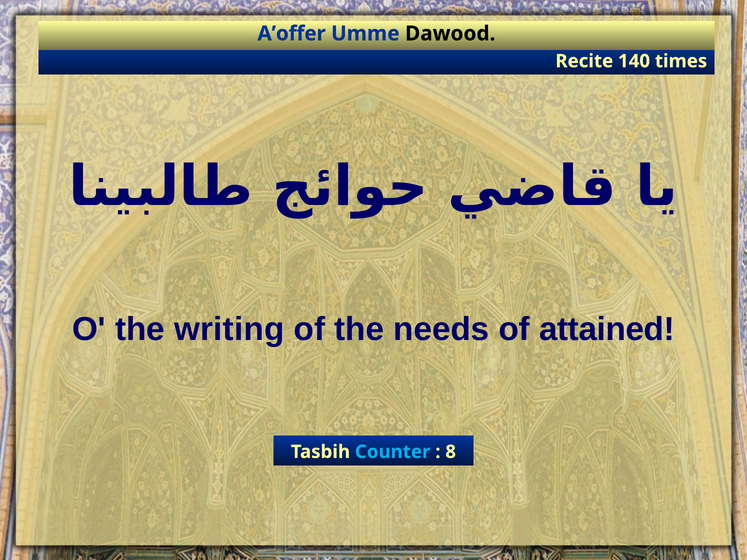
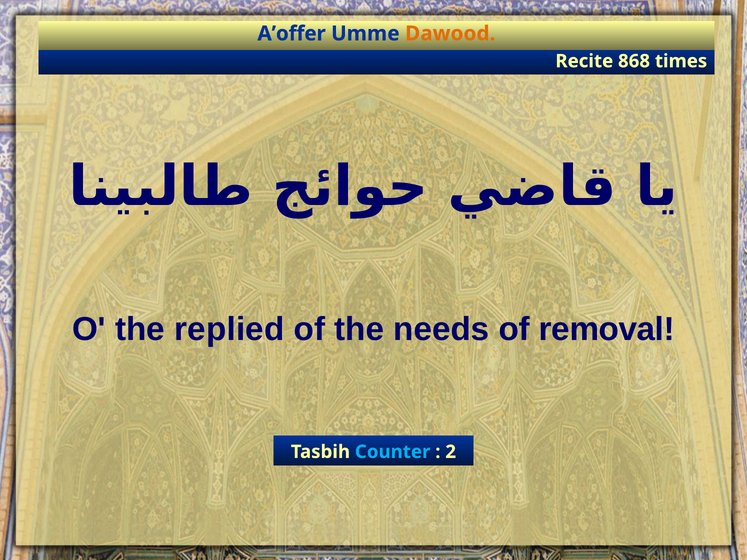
Dawood colour: black -> orange (450, 34)
140: 140 -> 868 (634, 61)
writing: writing -> replied (229, 329)
attained: attained -> removal (607, 329)
8: 8 -> 2 (451, 452)
